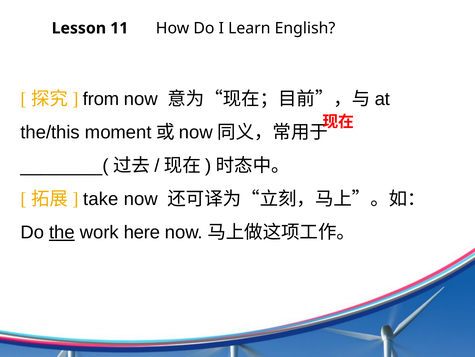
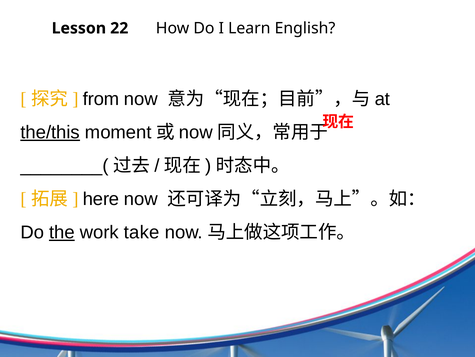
11: 11 -> 22 (119, 28)
the/this underline: none -> present (50, 132)
take: take -> here (101, 199)
here: here -> take (142, 232)
